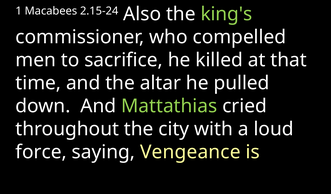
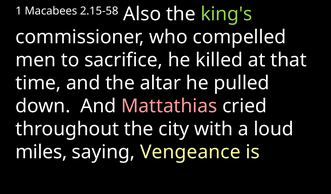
2.15-24: 2.15-24 -> 2.15-58 (99, 11)
Mattathias colour: light green -> pink (169, 106)
force: force -> miles (41, 152)
